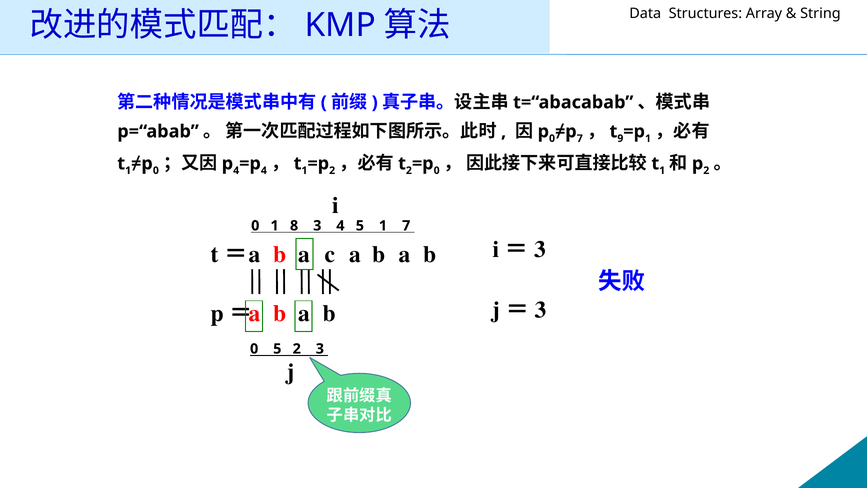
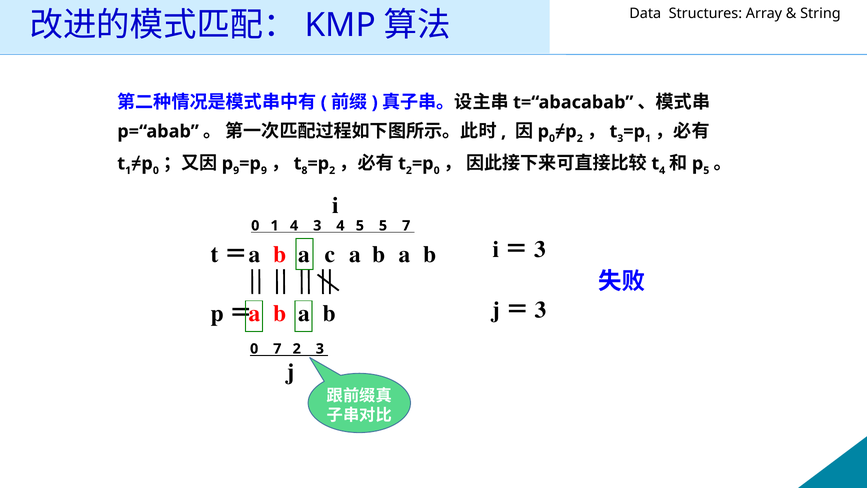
7: 7 -> 2 (580, 138)
9: 9 -> 3 (620, 138)
4: 4 -> 9 (236, 170)
4: 4 -> 9 (264, 170)
1: 1 -> 8 (304, 170)
1: 1 -> 4 (662, 170)
2: 2 -> 5 (706, 170)
1 8: 8 -> 4 (294, 226)
5 1: 1 -> 5 (383, 226)
0 5: 5 -> 7 (277, 349)
